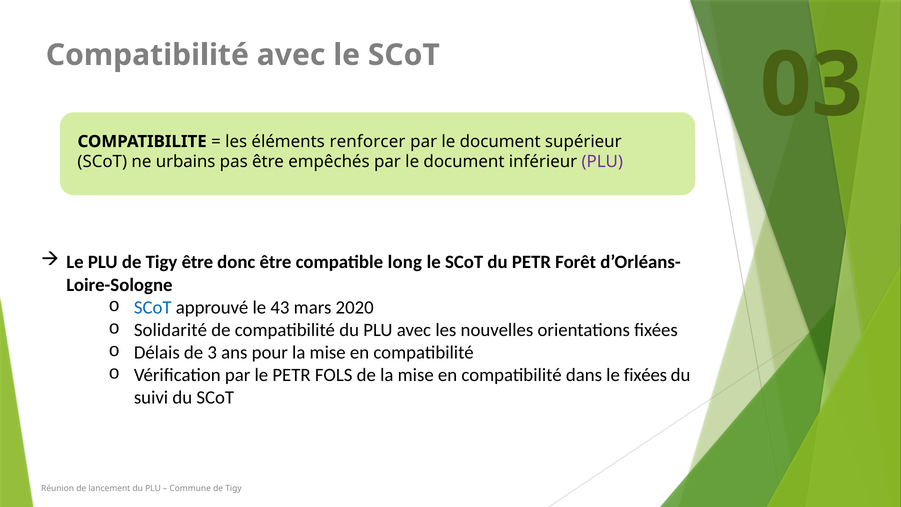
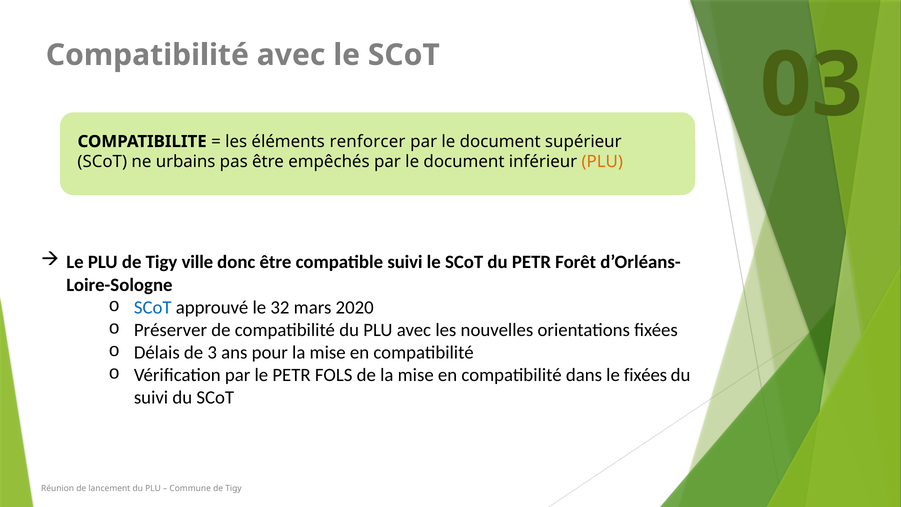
PLU colour: purple -> orange (602, 162)
Tigy être: être -> ville (197, 262)
compatible long: long -> suivi (405, 262)
43: 43 -> 32 (280, 307)
Solidarité: Solidarité -> Préserver (170, 330)
